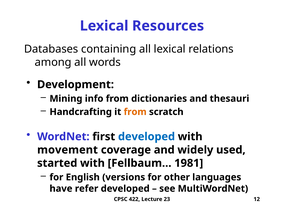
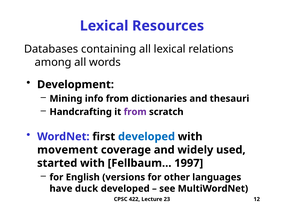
from colour: orange -> purple (135, 112)
1981: 1981 -> 1997 (189, 163)
refer: refer -> duck (87, 189)
